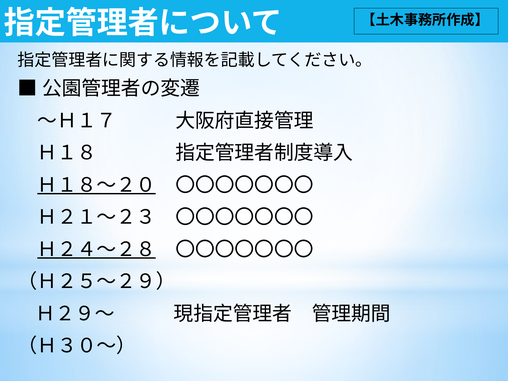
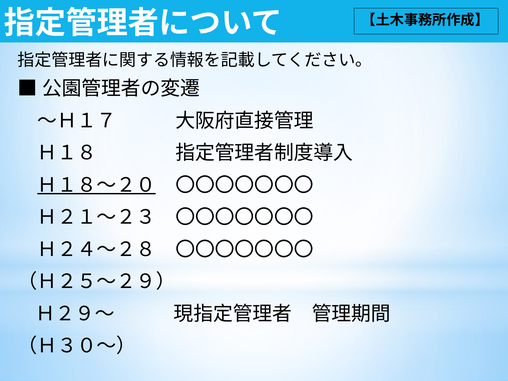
Ｈ２４～２８ underline: present -> none (97, 250)
